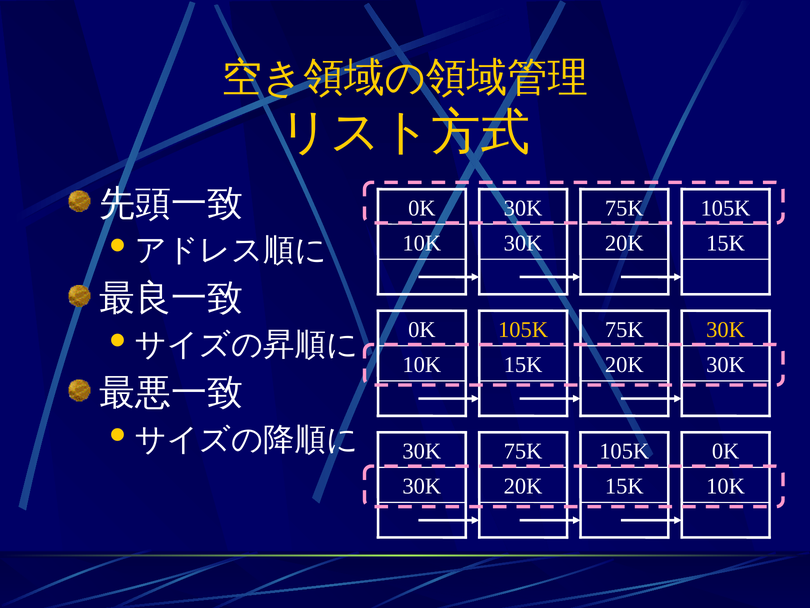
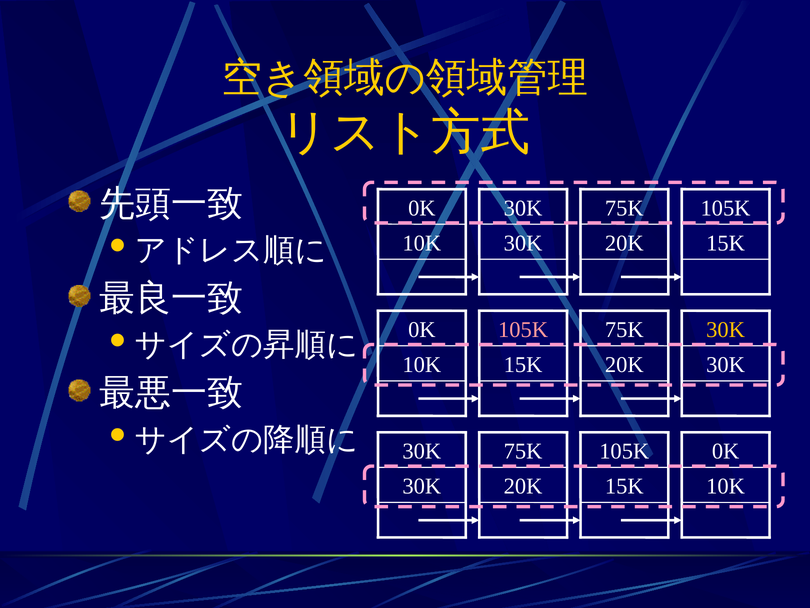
105K colour: yellow -> pink (523, 330)
